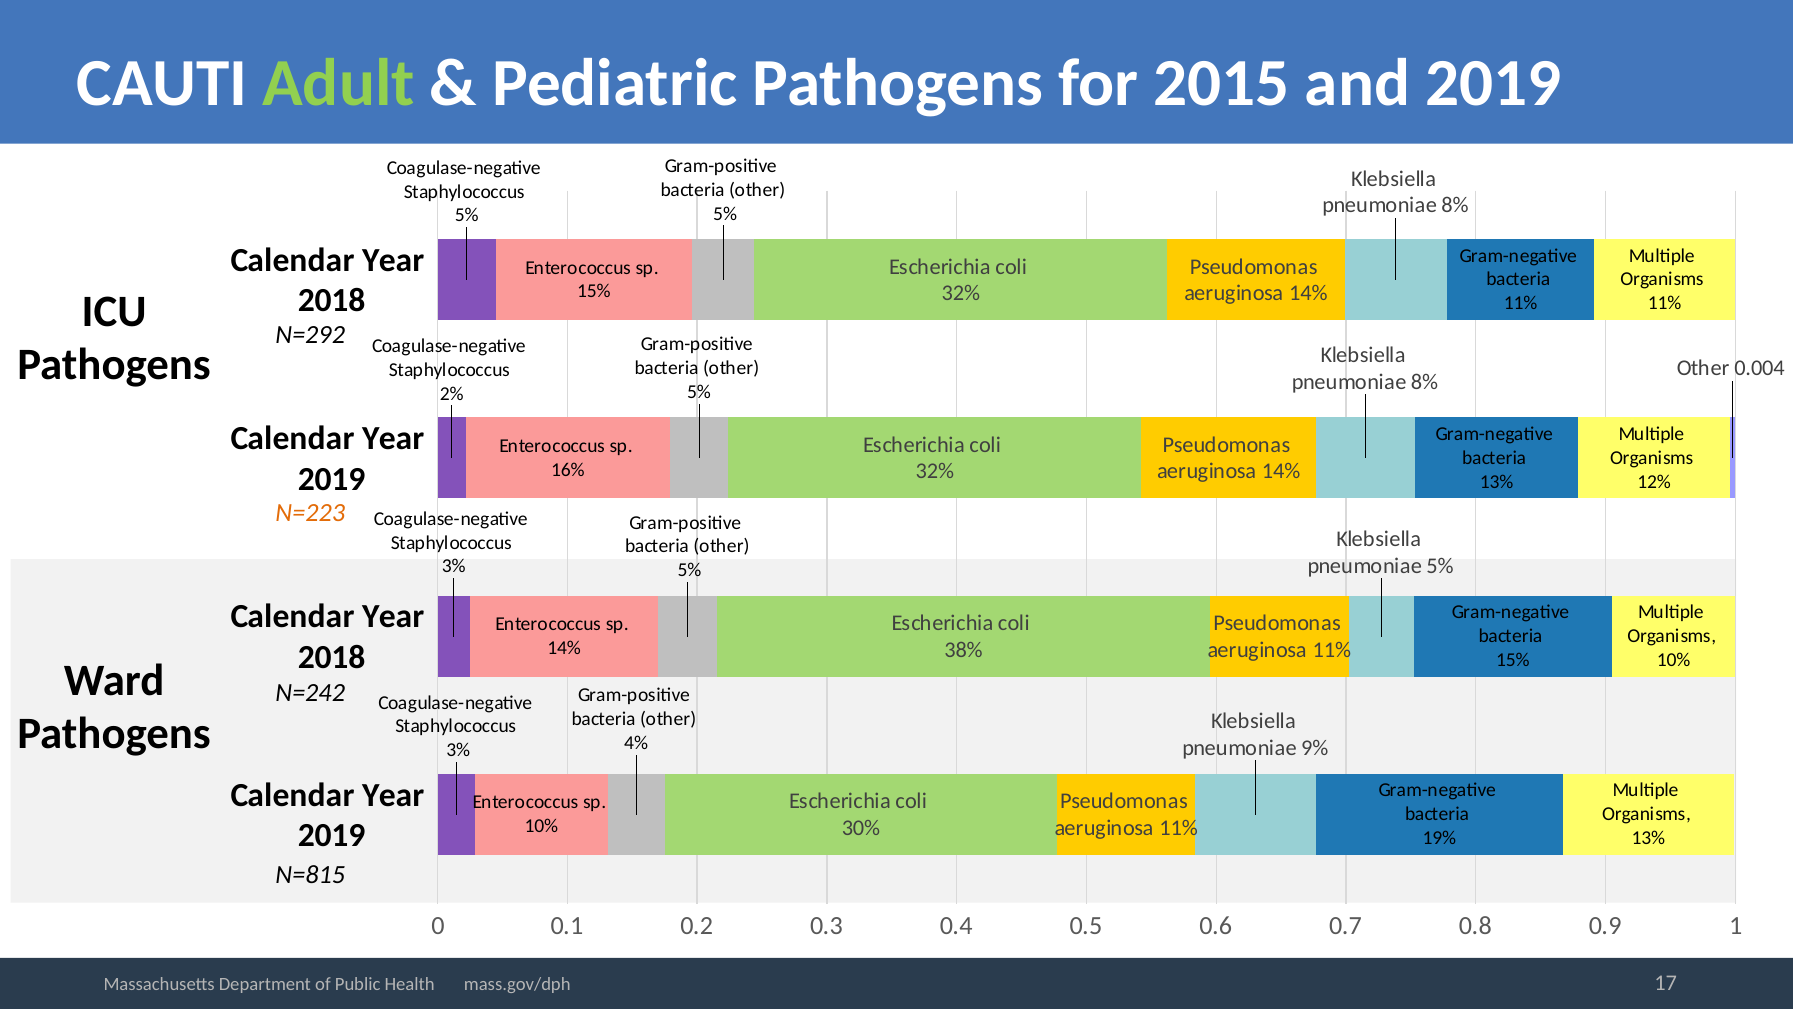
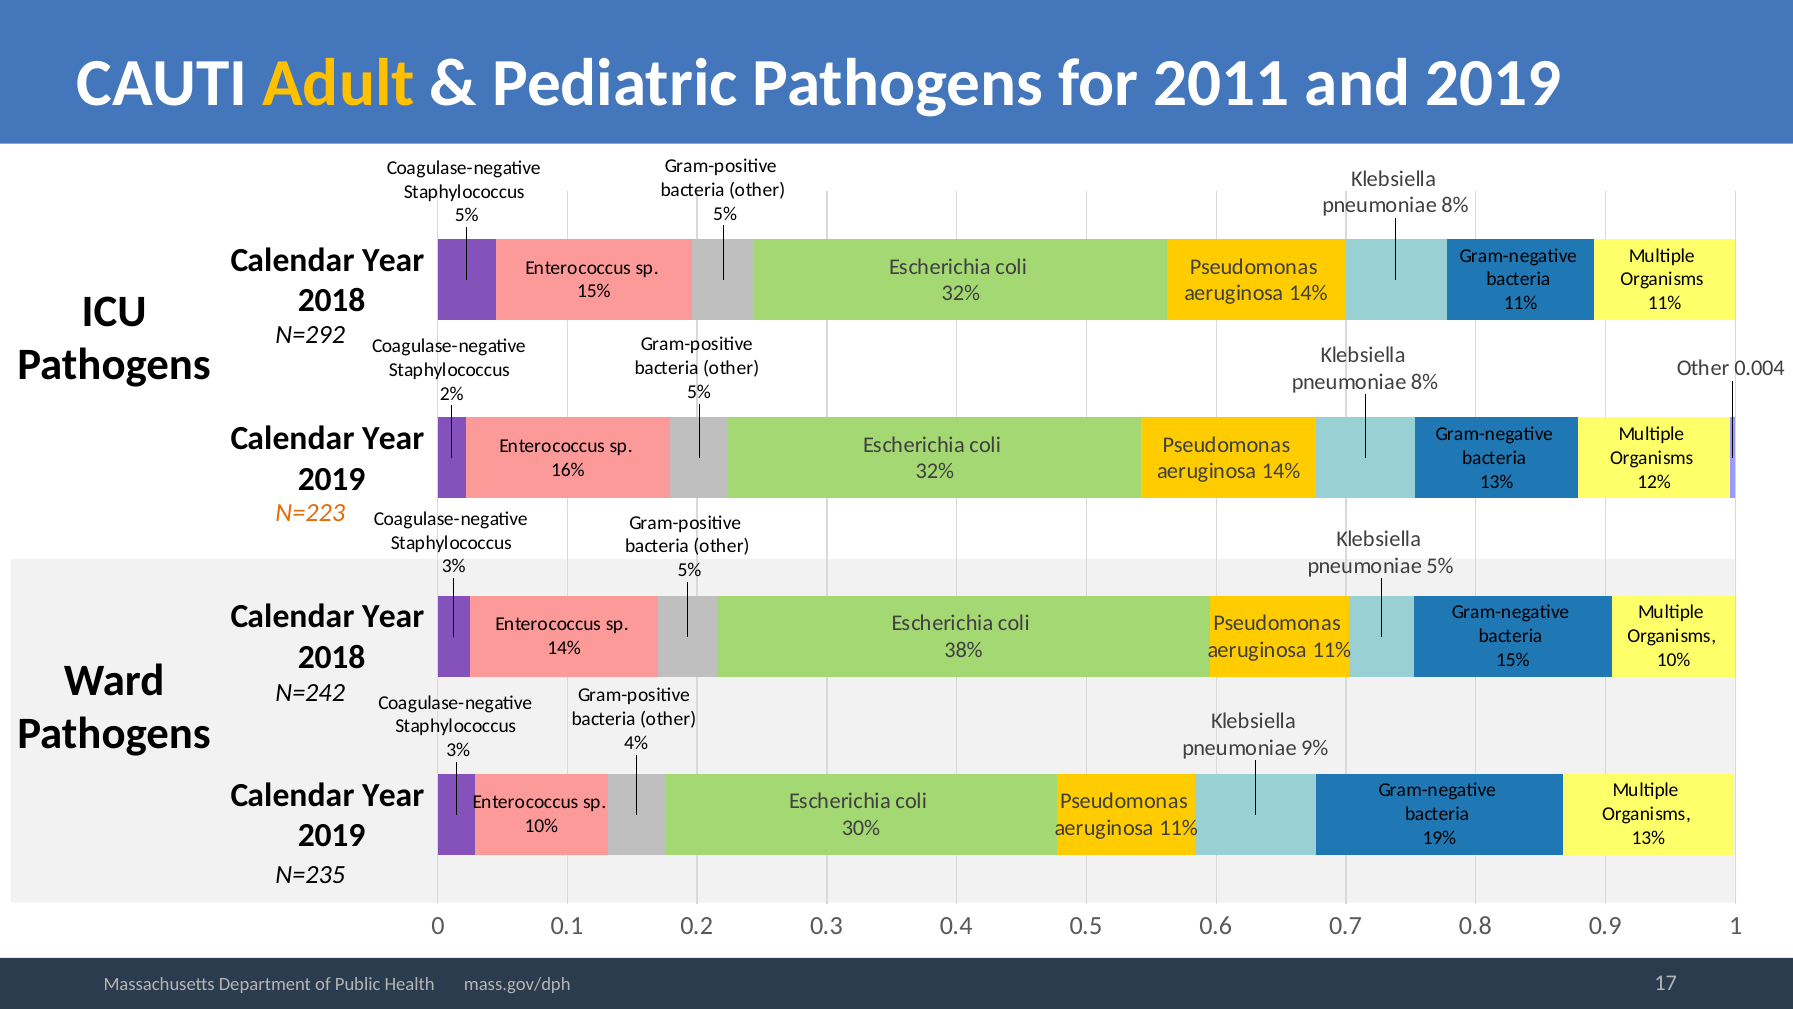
Adult colour: light green -> yellow (339, 83)
2015: 2015 -> 2011 (1222, 83)
N=815: N=815 -> N=235 (310, 875)
